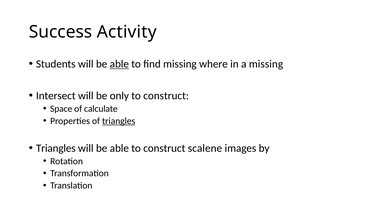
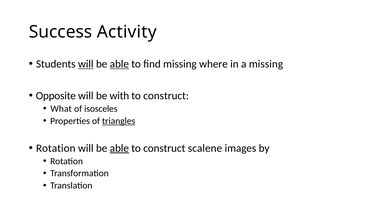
will underline: none -> present (86, 64)
Intersect: Intersect -> Opposite (56, 96)
only: only -> with (119, 96)
Space: Space -> What (61, 109)
calculate: calculate -> isosceles (101, 109)
Triangles: Triangles -> Rotation (56, 148)
able underline: none -> present (119, 148)
